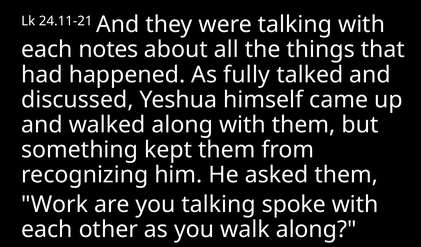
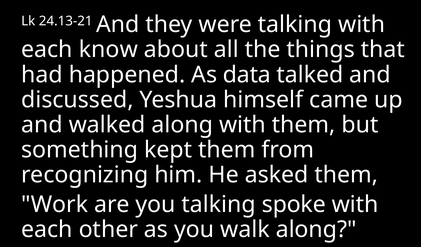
24.11-21: 24.11-21 -> 24.13-21 (66, 21)
notes: notes -> know (108, 50)
fully: fully -> data (247, 75)
